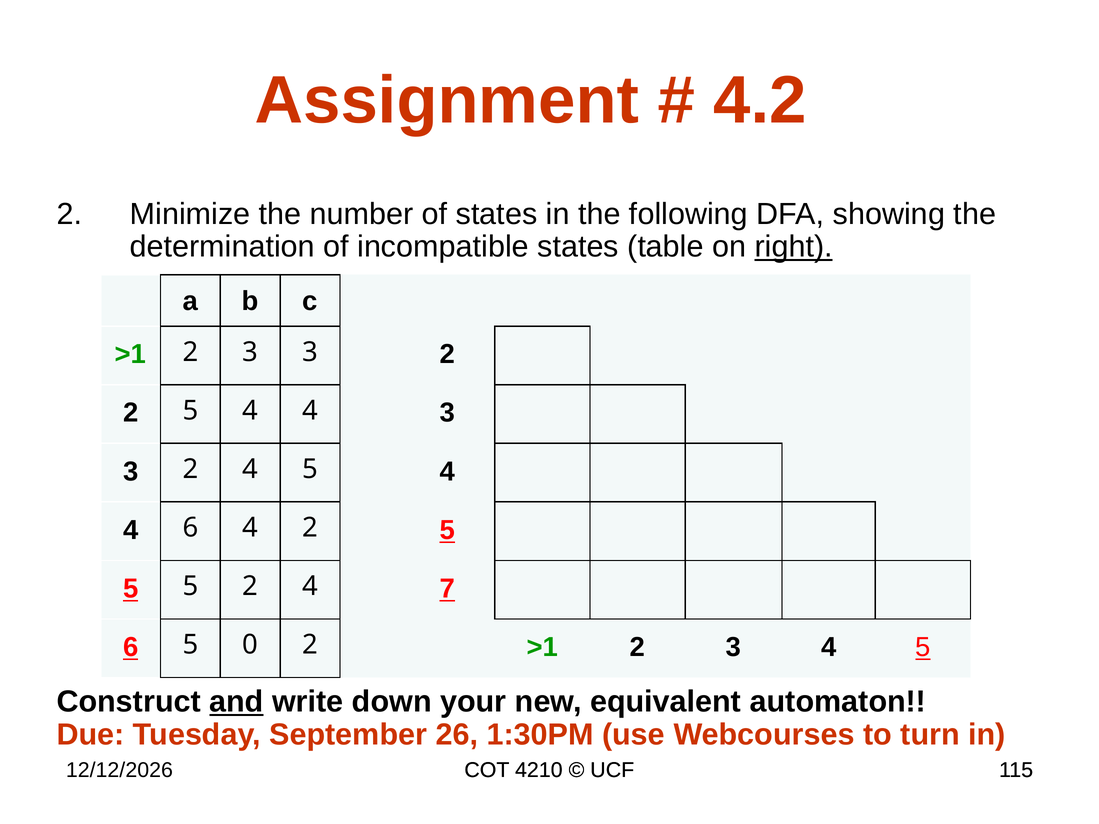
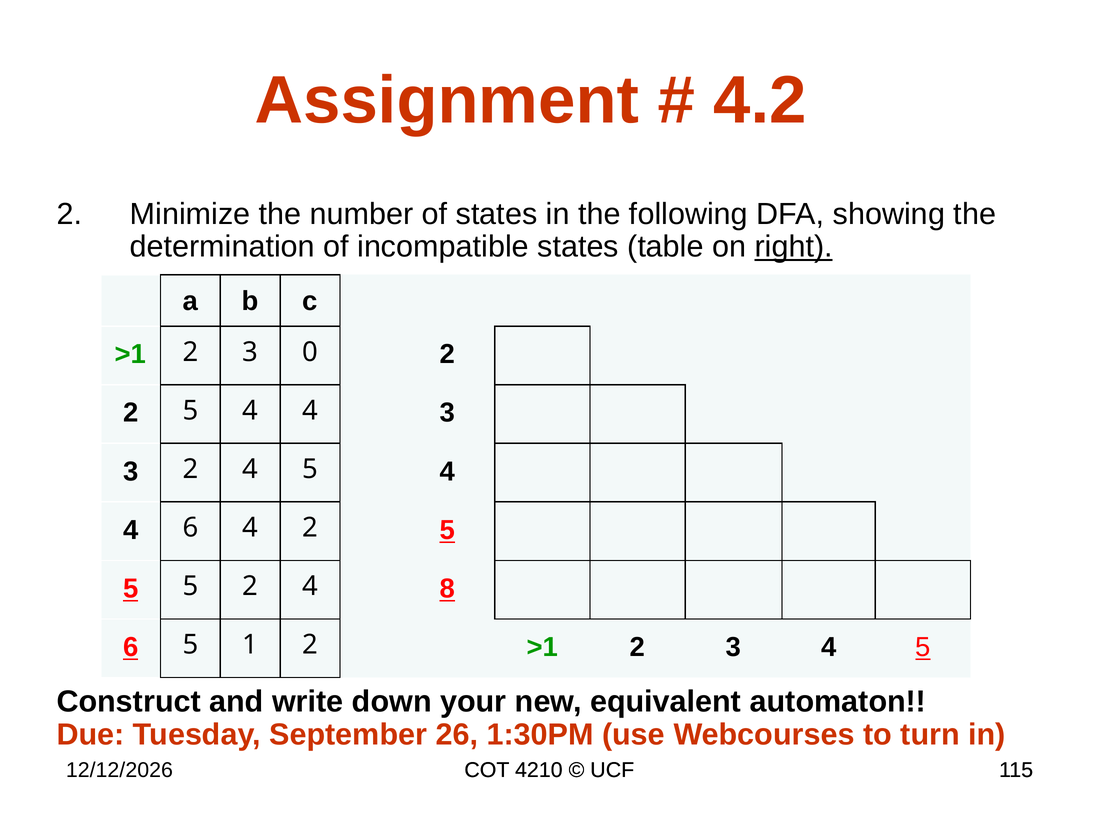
2 3 3: 3 -> 0 (310, 352)
7: 7 -> 8 (447, 589)
0: 0 -> 1 (250, 645)
and underline: present -> none (236, 702)
